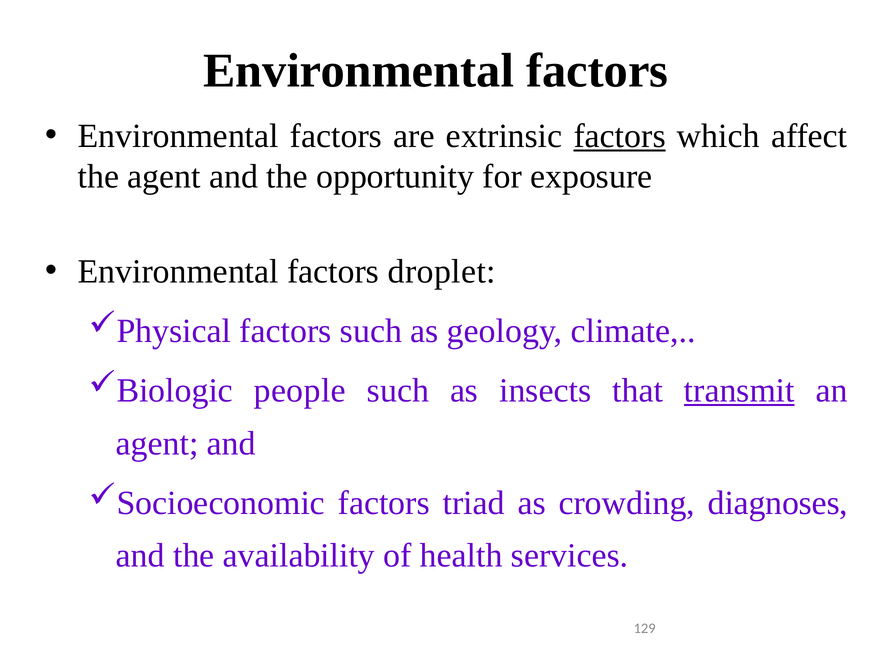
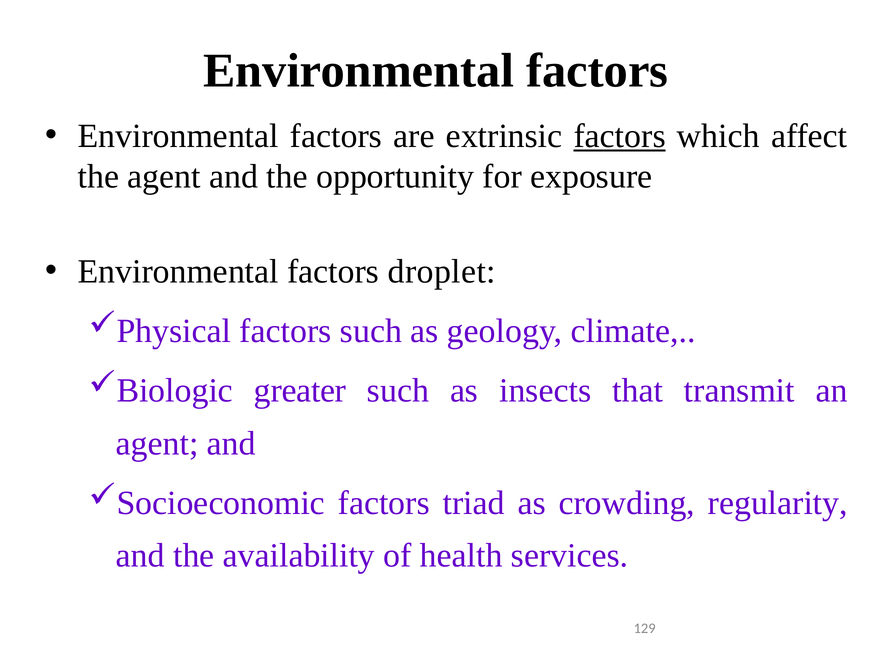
people: people -> greater (300, 391)
transmit underline: present -> none (739, 391)
diagnoses: diagnoses -> regularity (778, 503)
